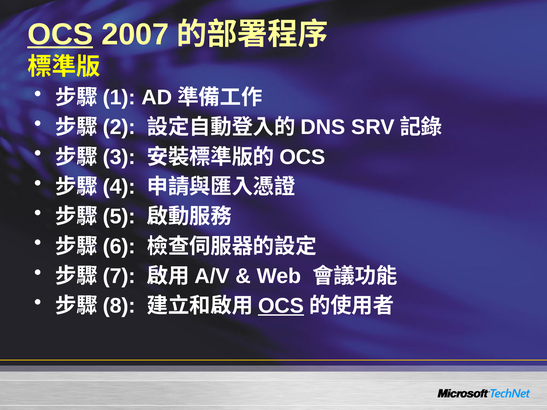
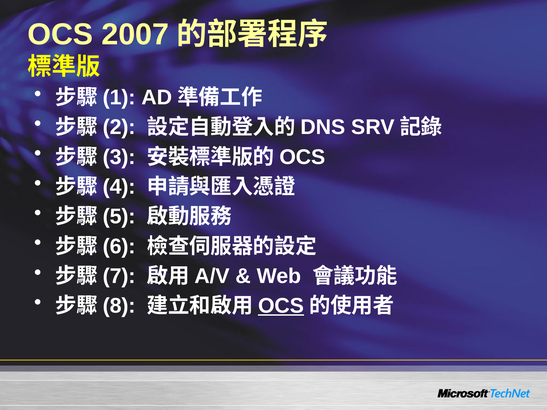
OCS underline: present -> none (60, 34)
